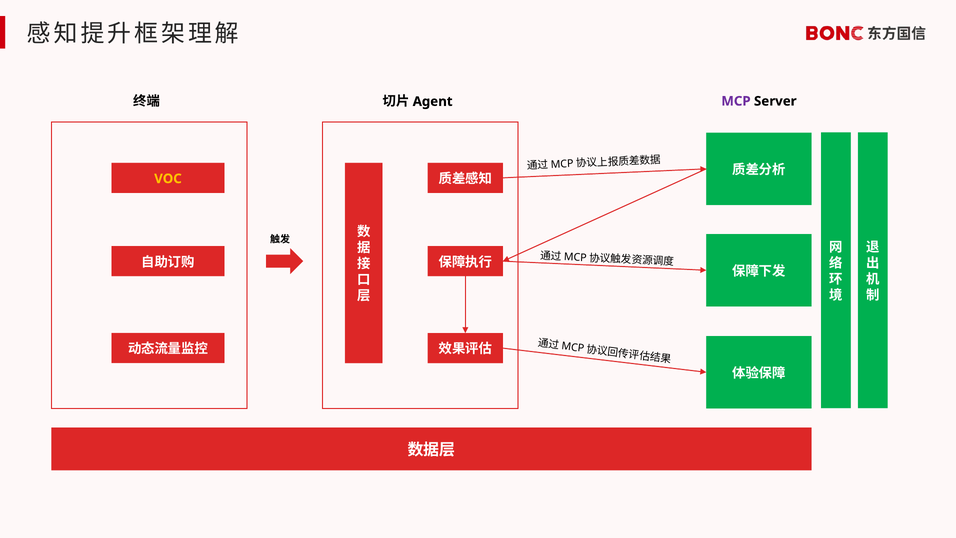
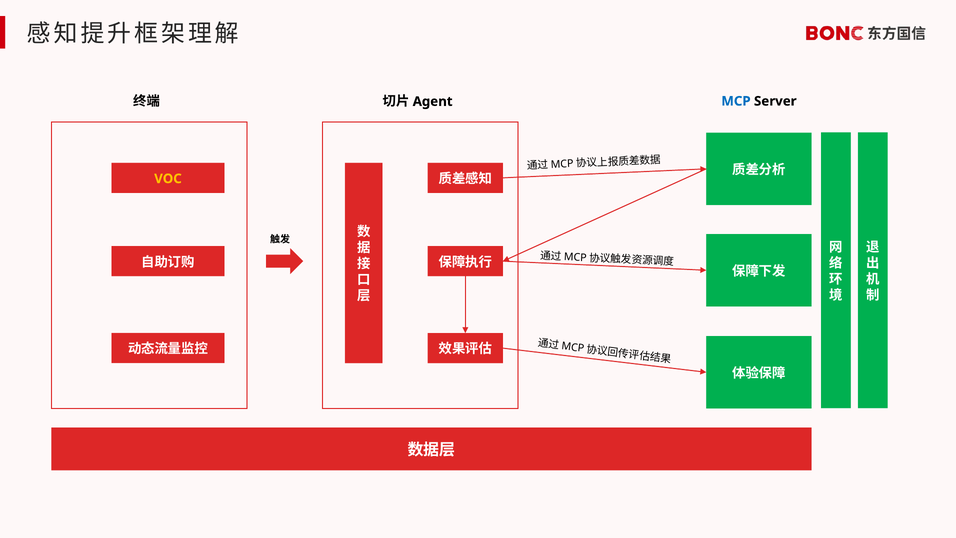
MCP colour: purple -> blue (736, 101)
